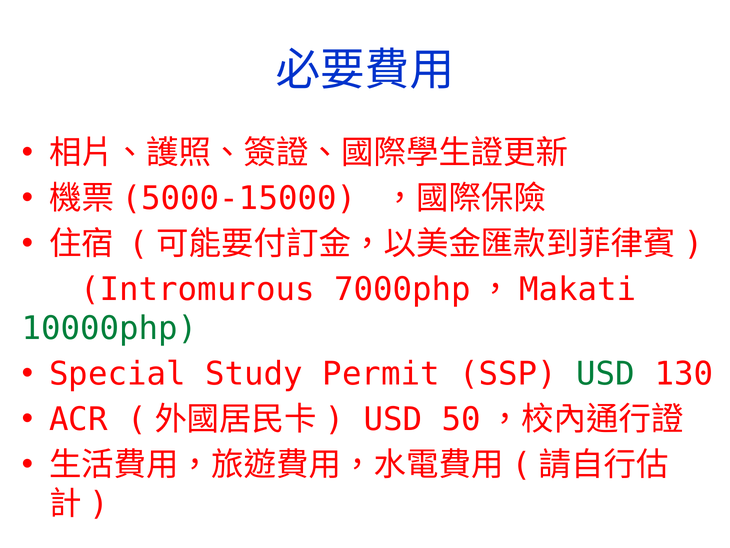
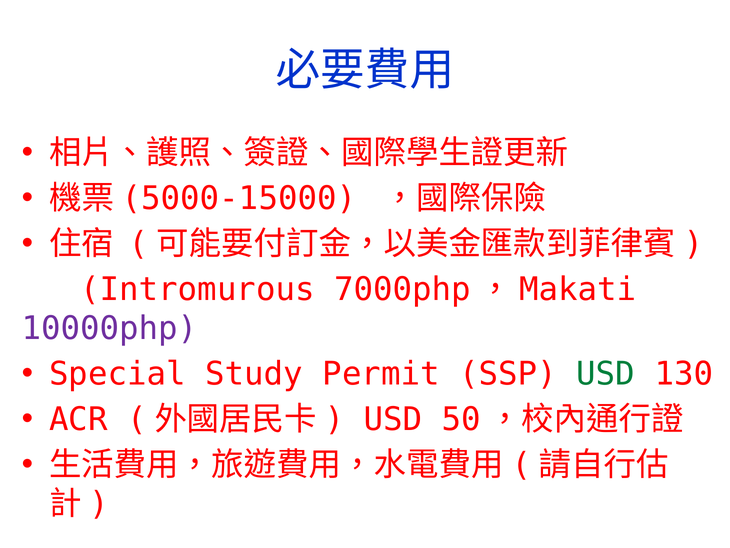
10000php colour: green -> purple (110, 328)
